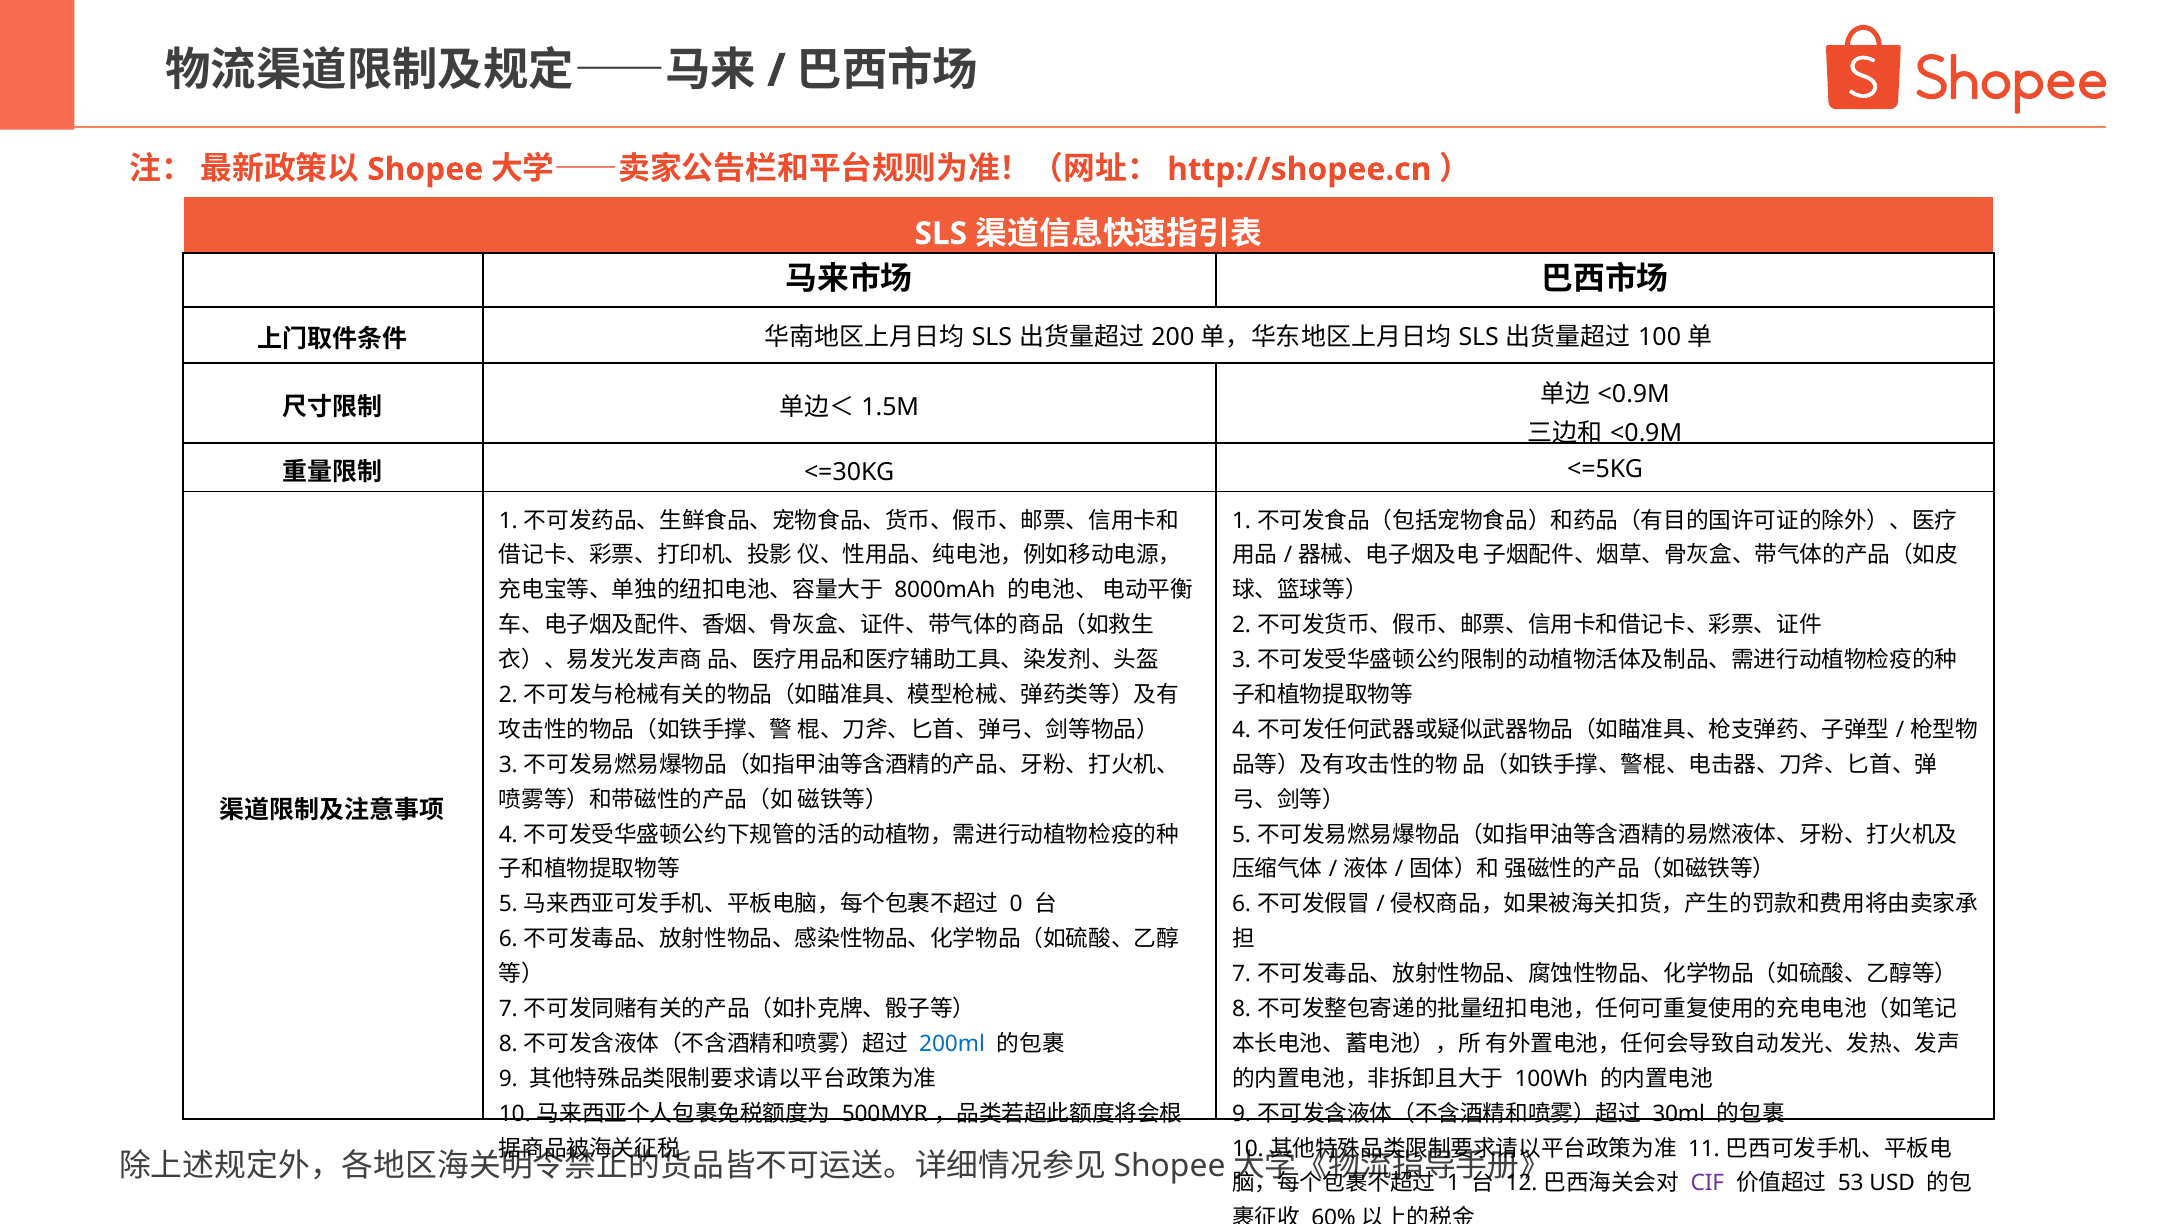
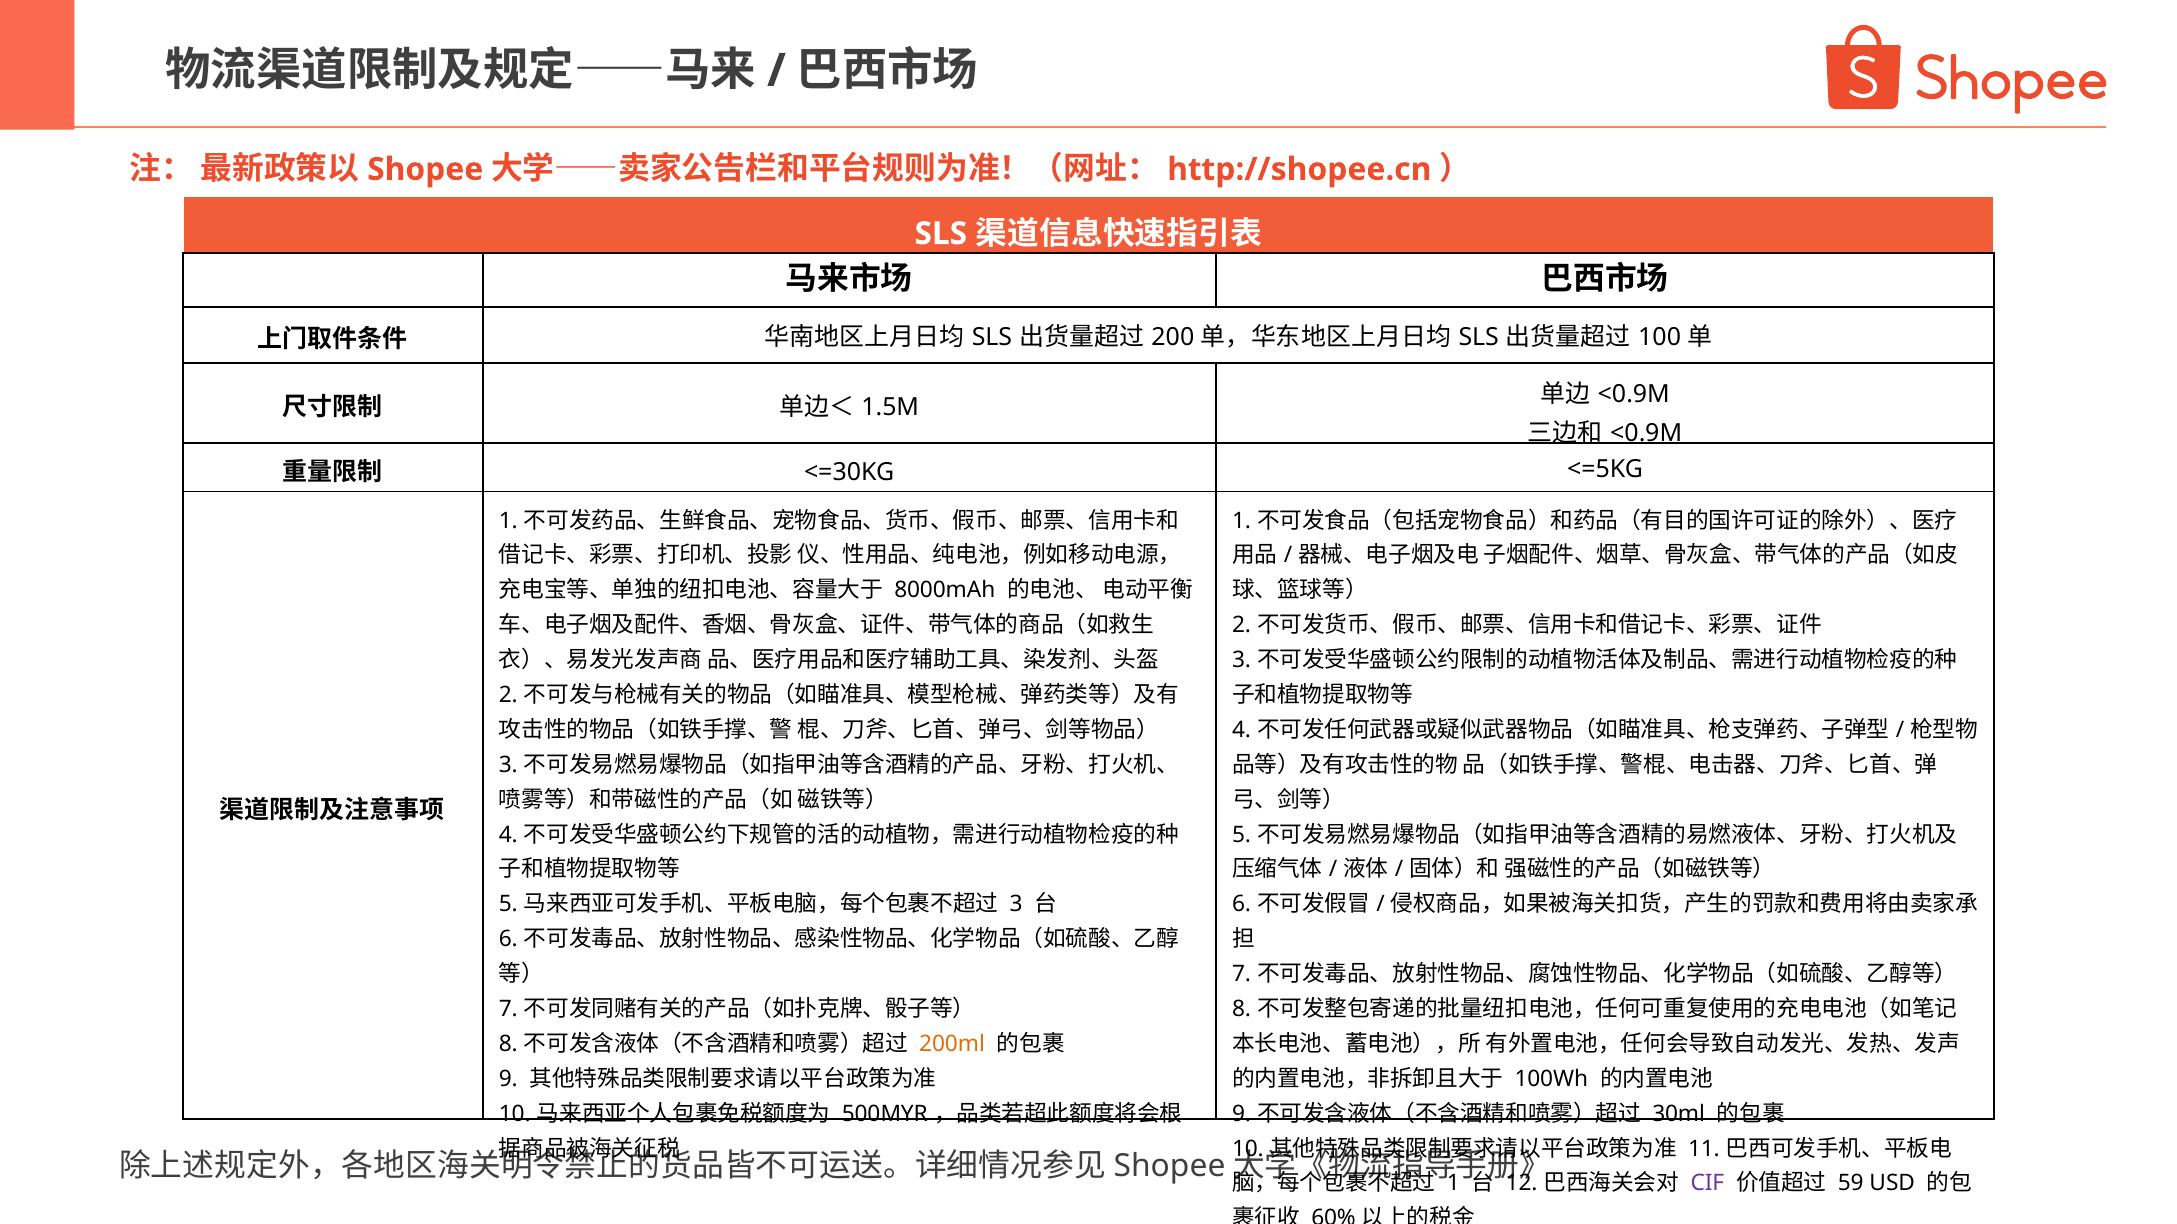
0: 0 -> 3 (1016, 905)
200ml colour: blue -> orange (952, 1044)
53: 53 -> 59 (1851, 1184)
